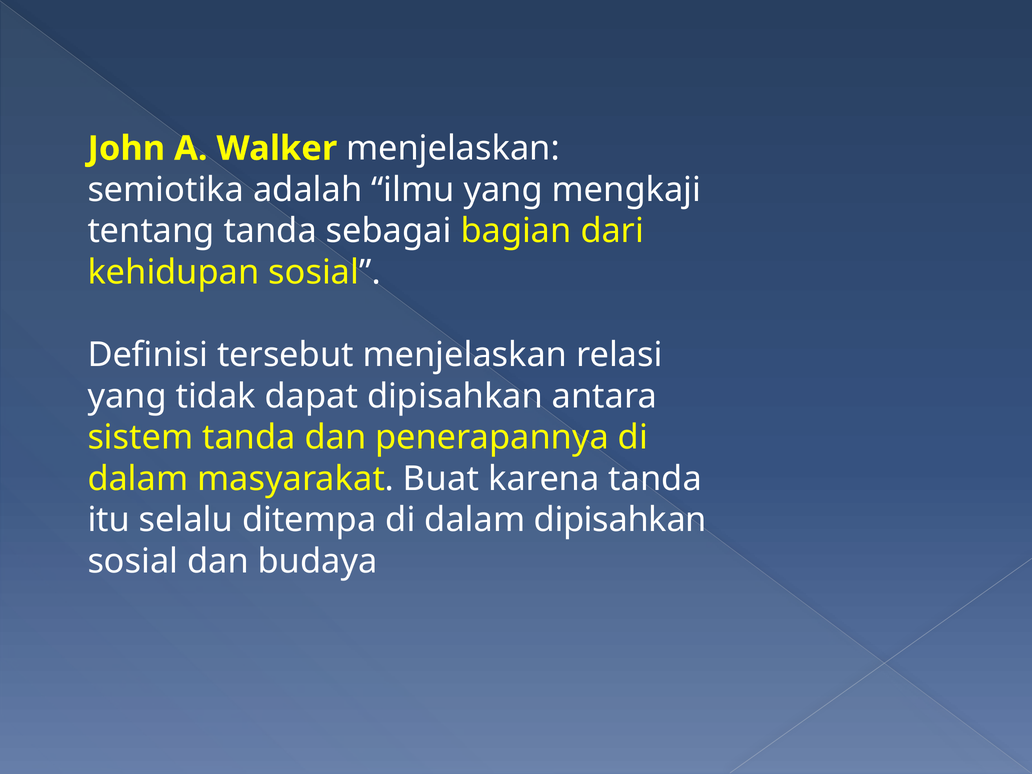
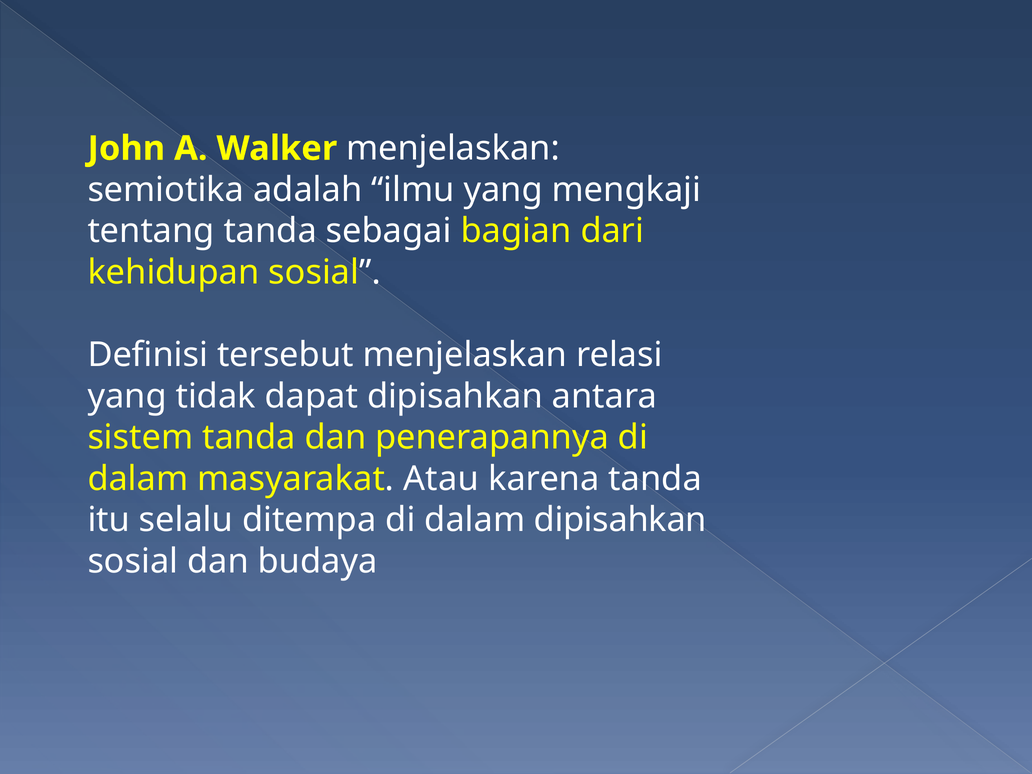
Buat: Buat -> Atau (441, 479)
